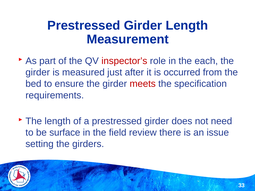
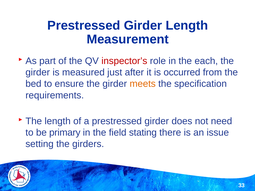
meets colour: red -> orange (143, 84)
surface: surface -> primary (65, 133)
review: review -> stating (143, 133)
